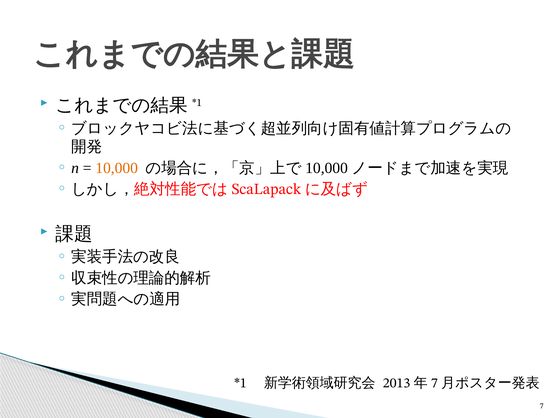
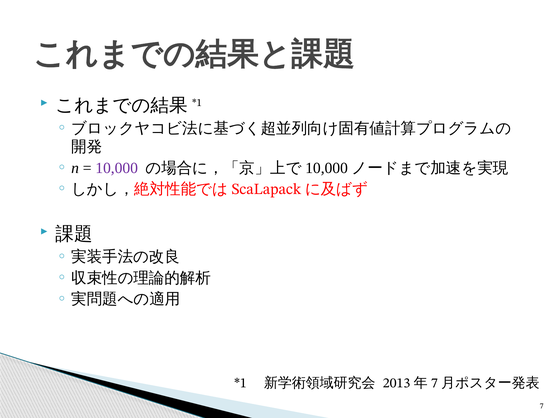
10,000 colour: orange -> purple (117, 168)
